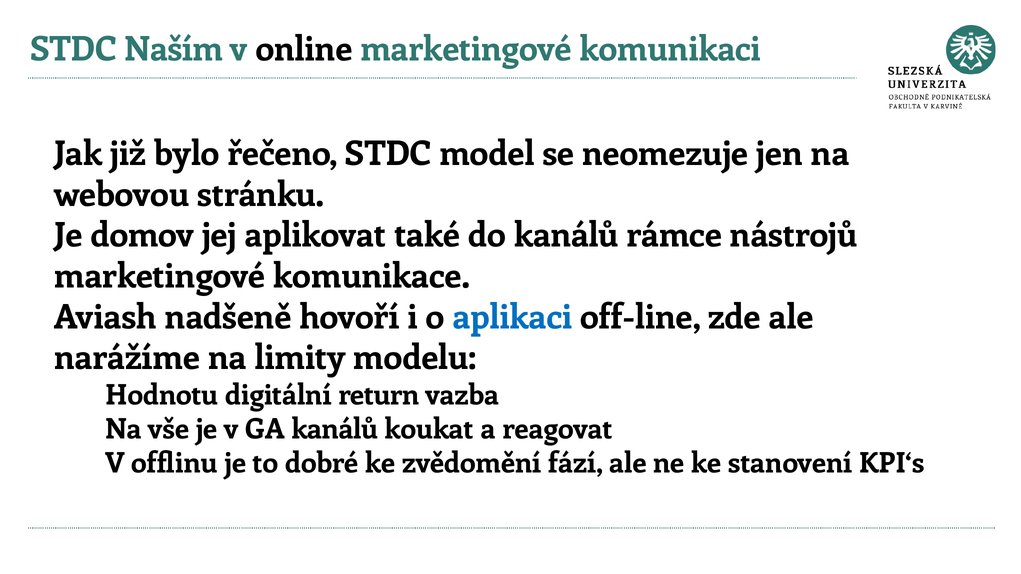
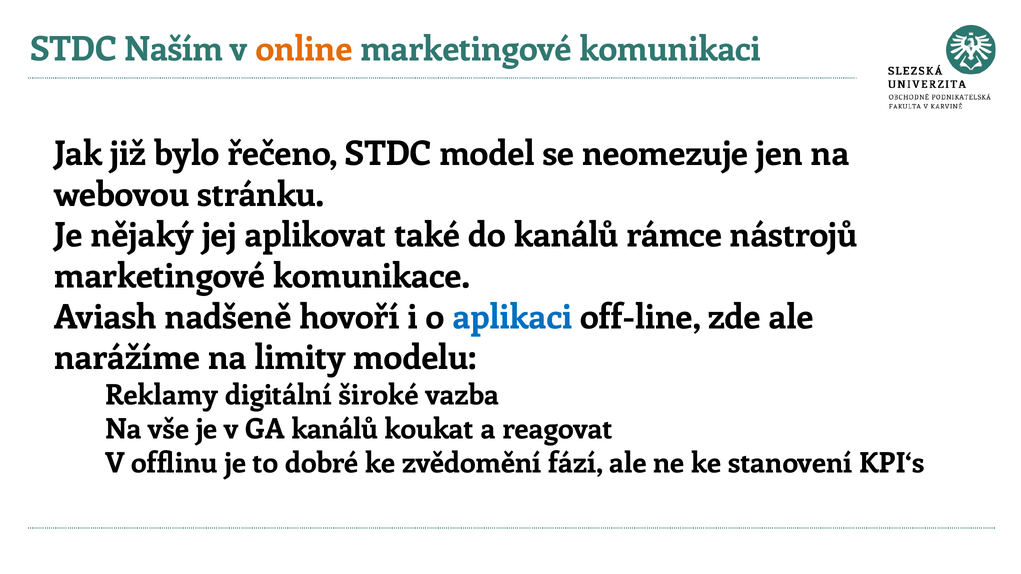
online colour: black -> orange (304, 50)
domov: domov -> nějaký (142, 236)
Hodnotu: Hodnotu -> Reklamy (162, 395)
return: return -> široké (379, 395)
